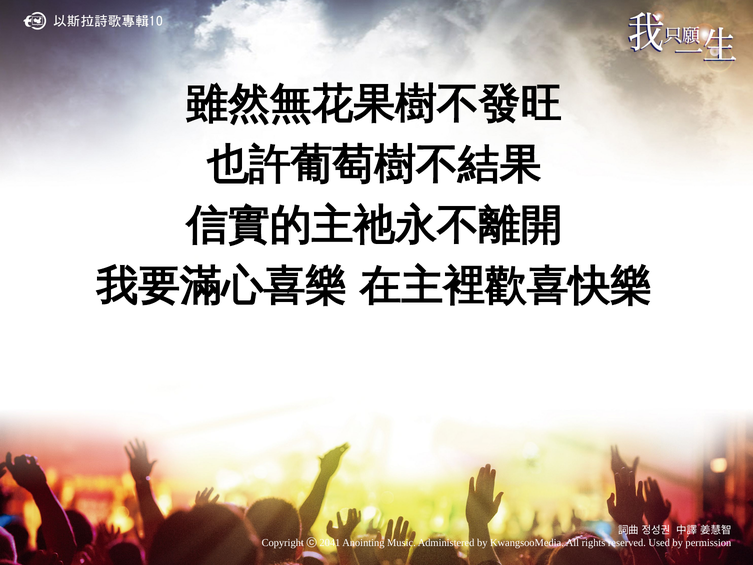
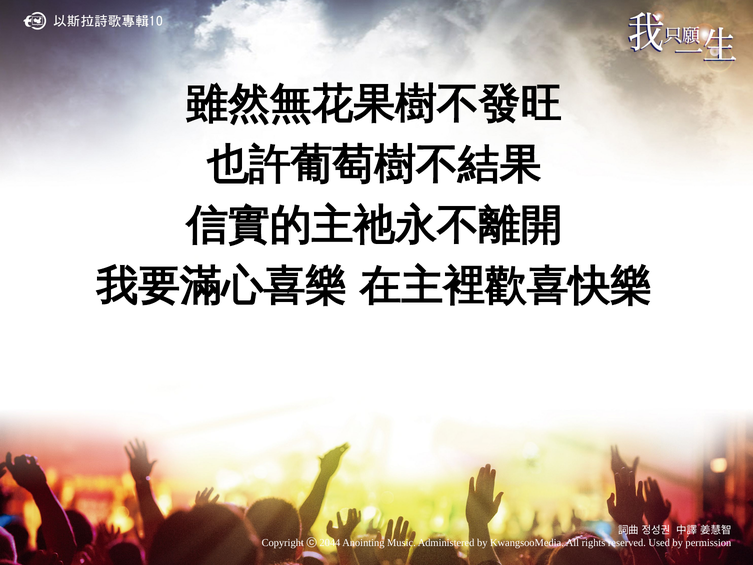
2041: 2041 -> 2044 (330, 543)
